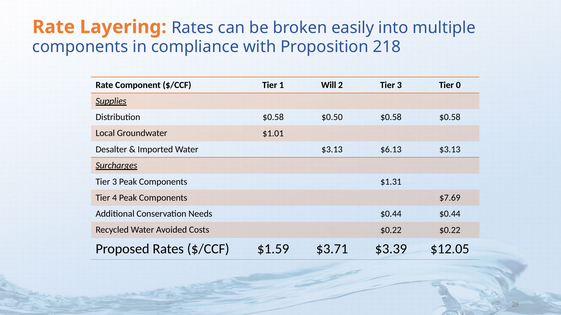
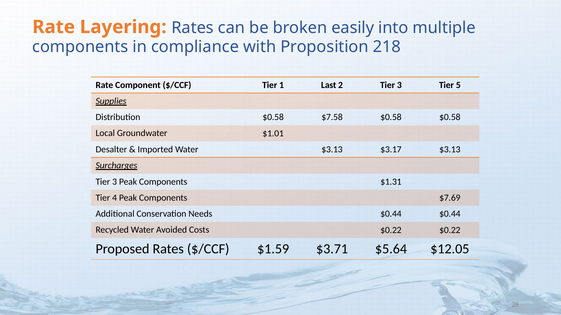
Will: Will -> Last (329, 85)
0: 0 -> 5 (458, 85)
$0.50: $0.50 -> $7.58 (332, 117)
$6.13: $6.13 -> $3.17 (391, 150)
$3.39: $3.39 -> $5.64 (391, 249)
